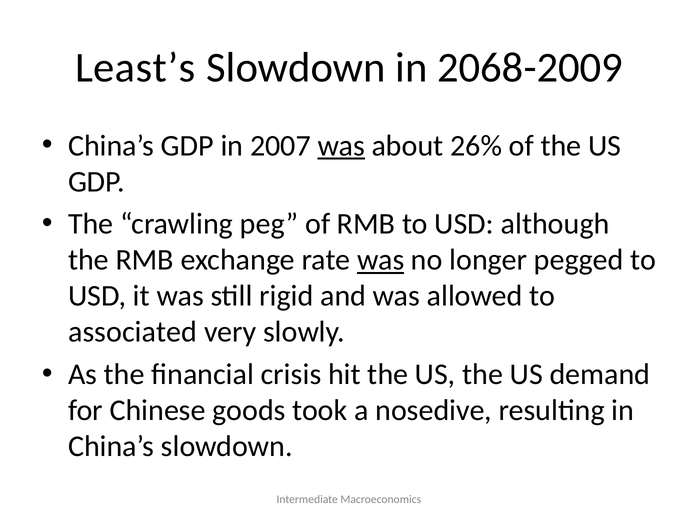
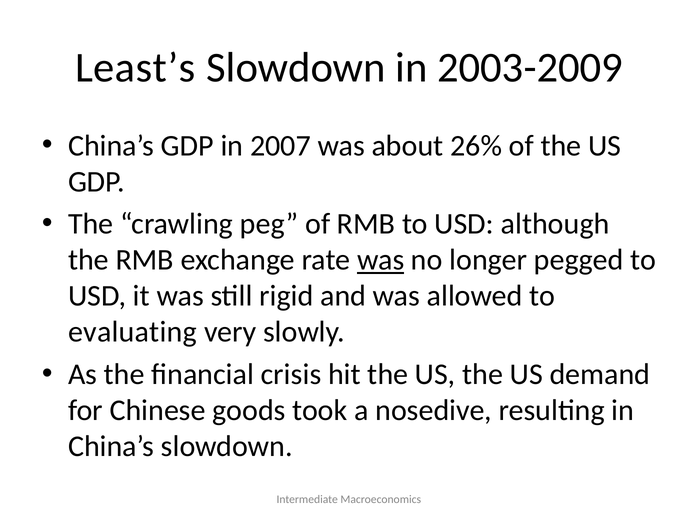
2068-2009: 2068-2009 -> 2003-2009 (530, 68)
was underline: present -> none (341, 146)
associated: associated -> evaluating (133, 332)
